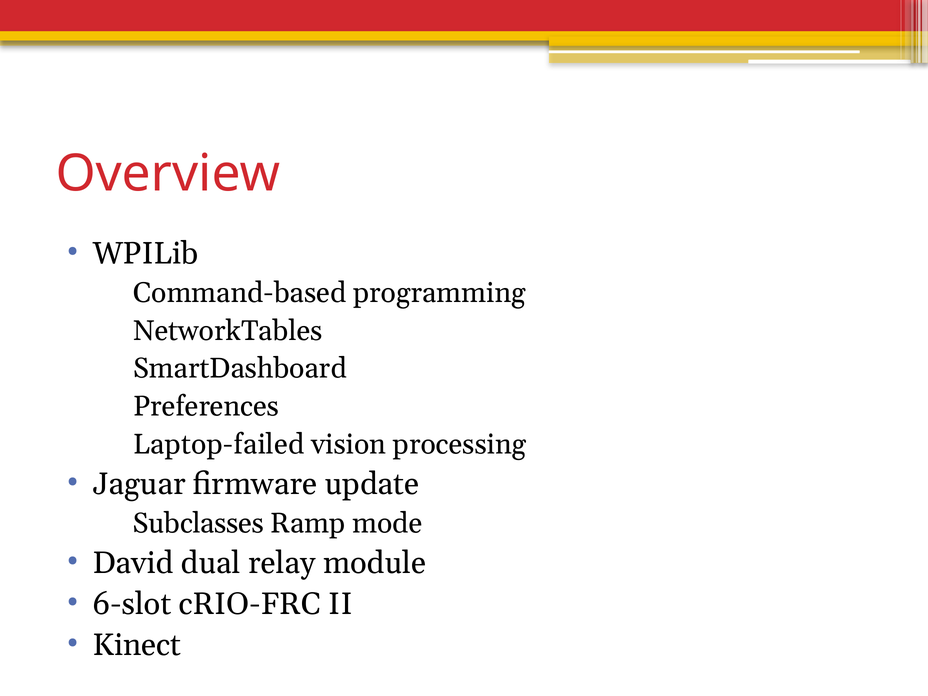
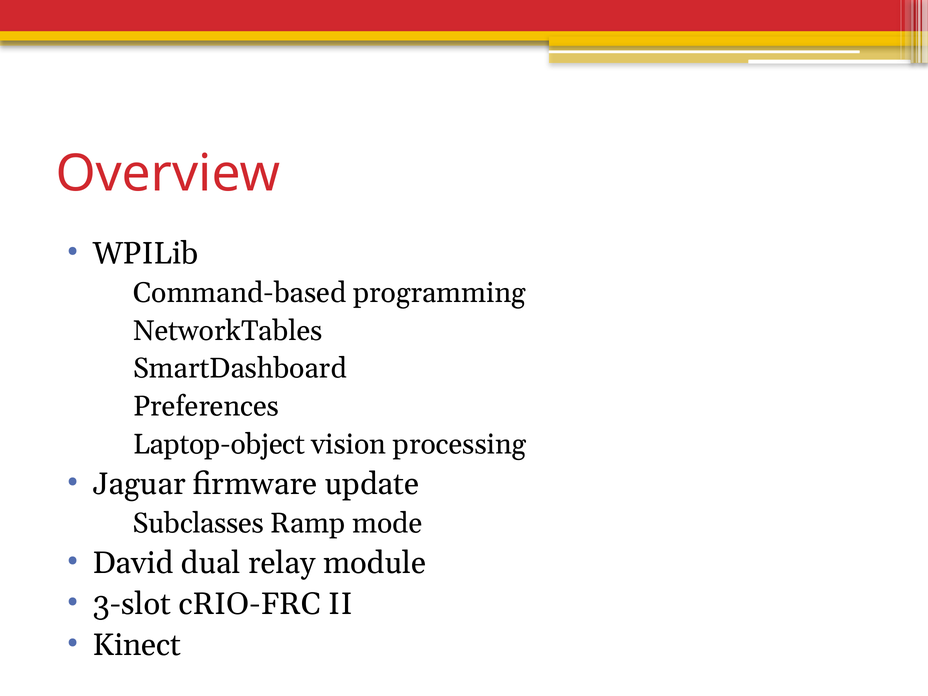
Laptop-failed: Laptop-failed -> Laptop-object (219, 444)
6-slot: 6-slot -> 3-slot (132, 604)
